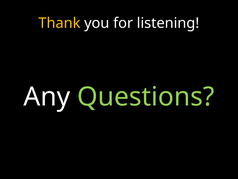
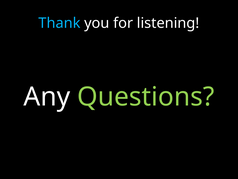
Thank colour: yellow -> light blue (59, 23)
